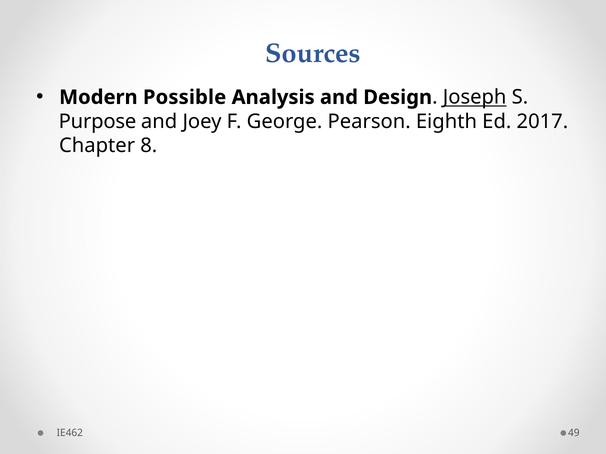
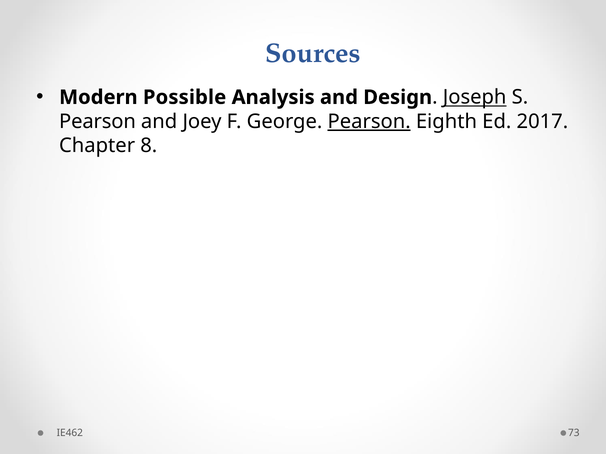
Purpose: Purpose -> Pearson (97, 122)
Pearson underline: none -> present (369, 122)
49: 49 -> 73 (574, 433)
